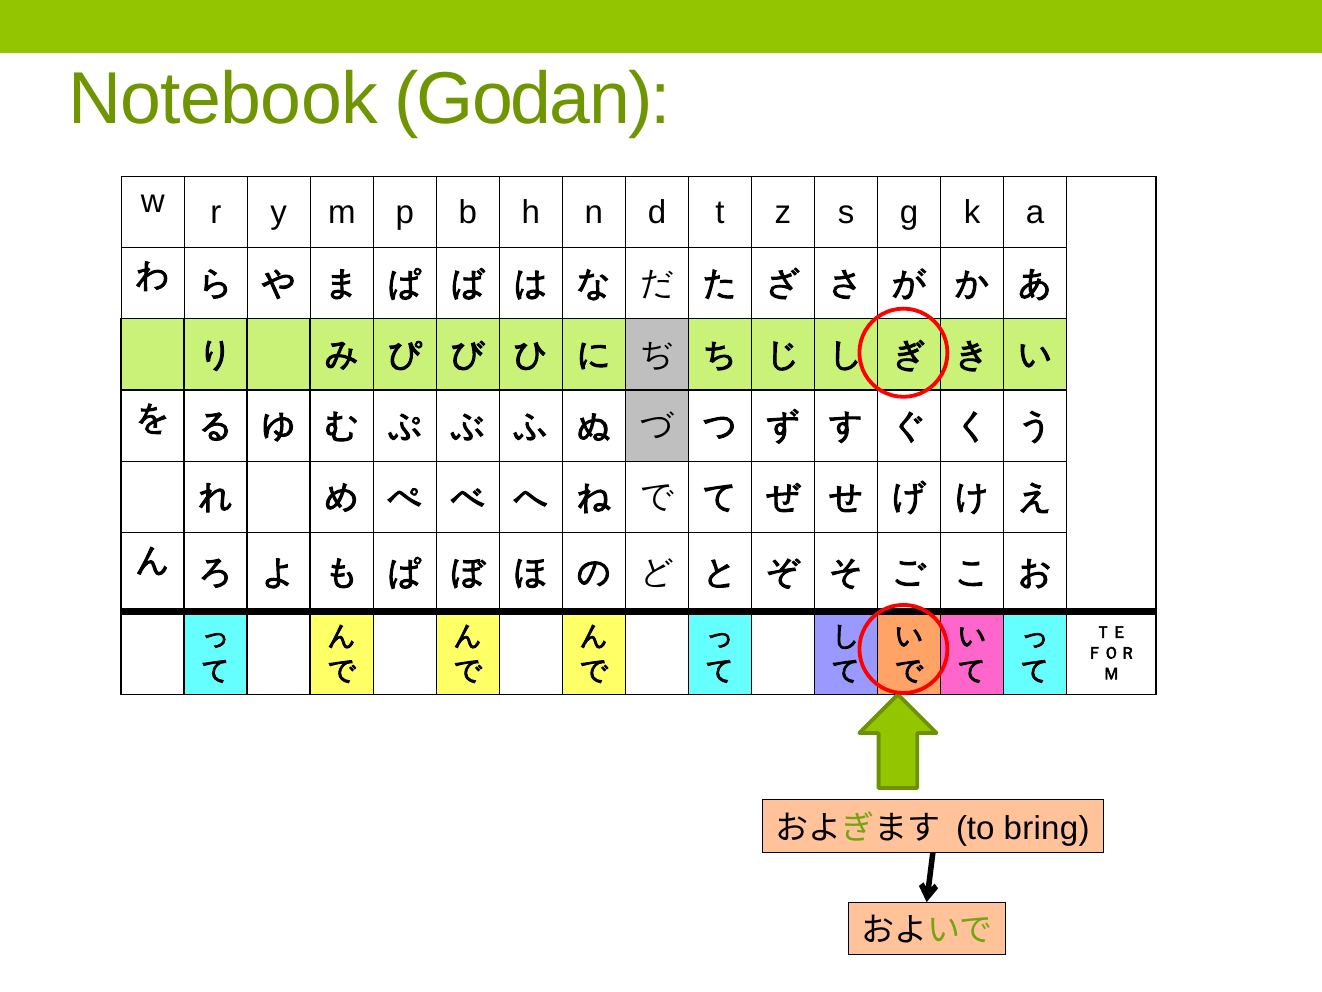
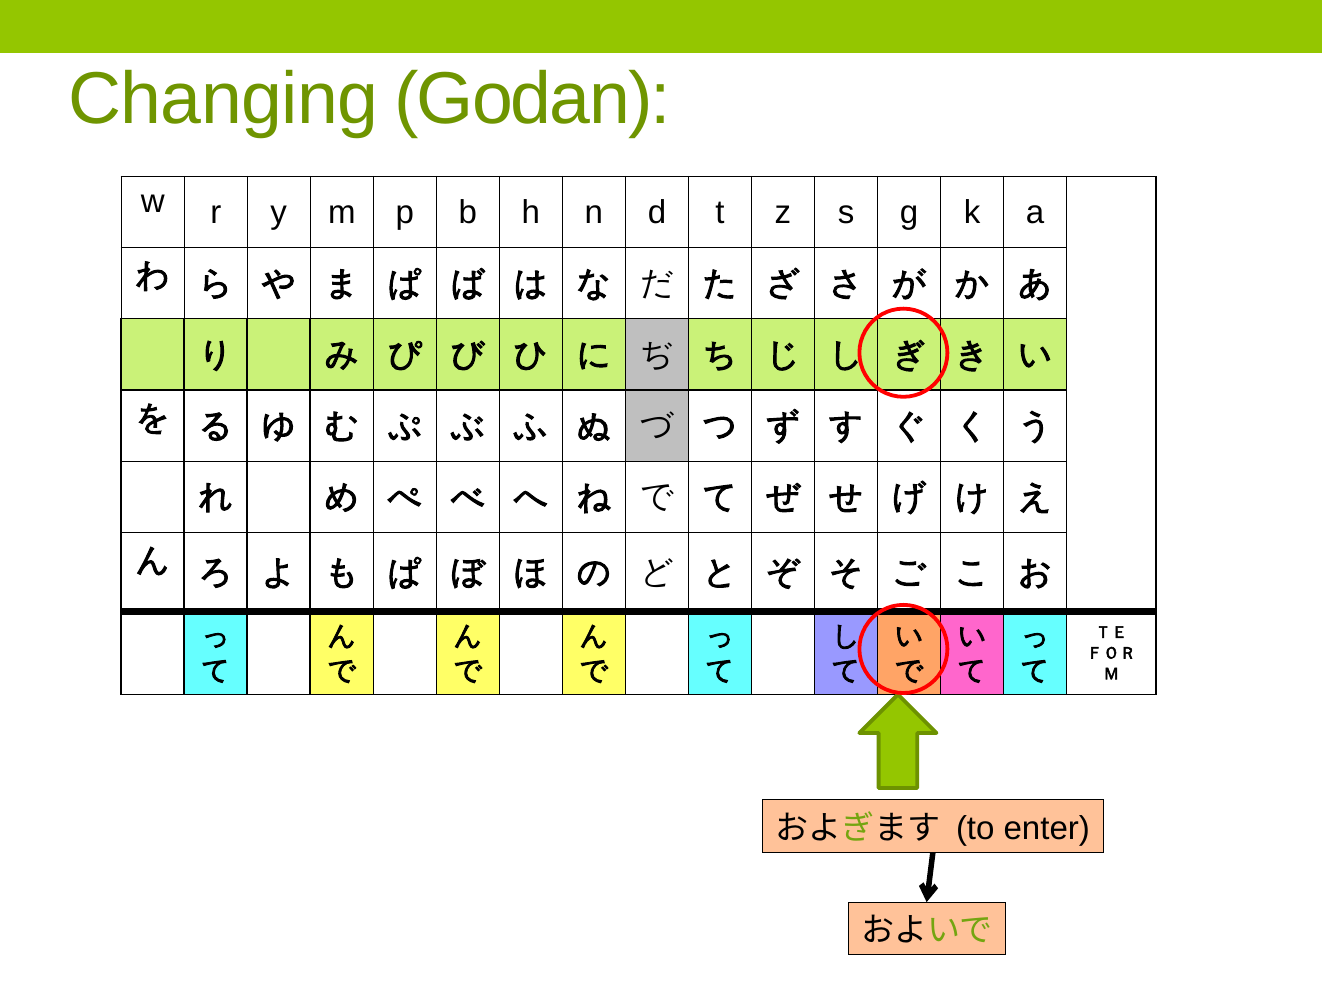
Notebook: Notebook -> Changing (223, 99)
bring: bring -> enter (1047, 828)
